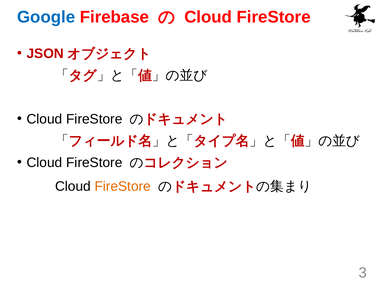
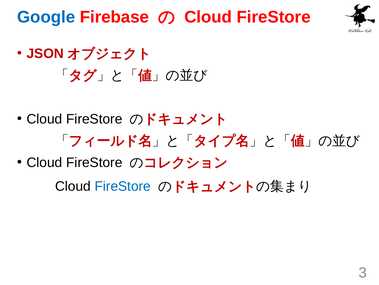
FireStore colour: orange -> blue (123, 186)
